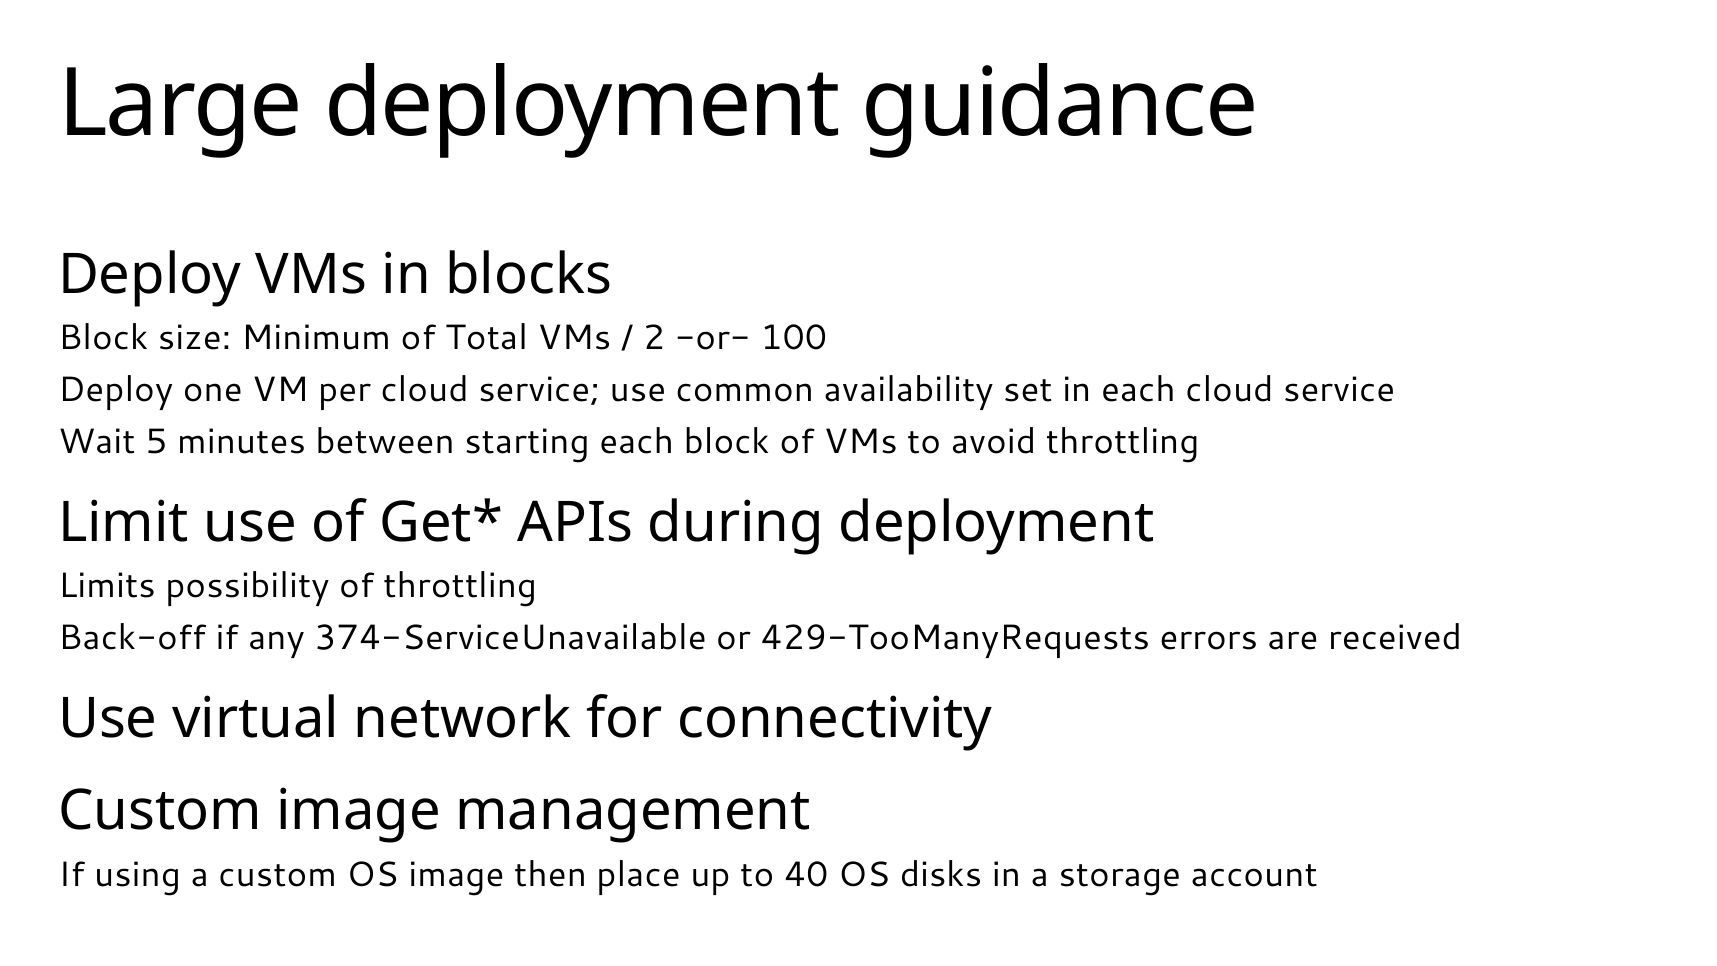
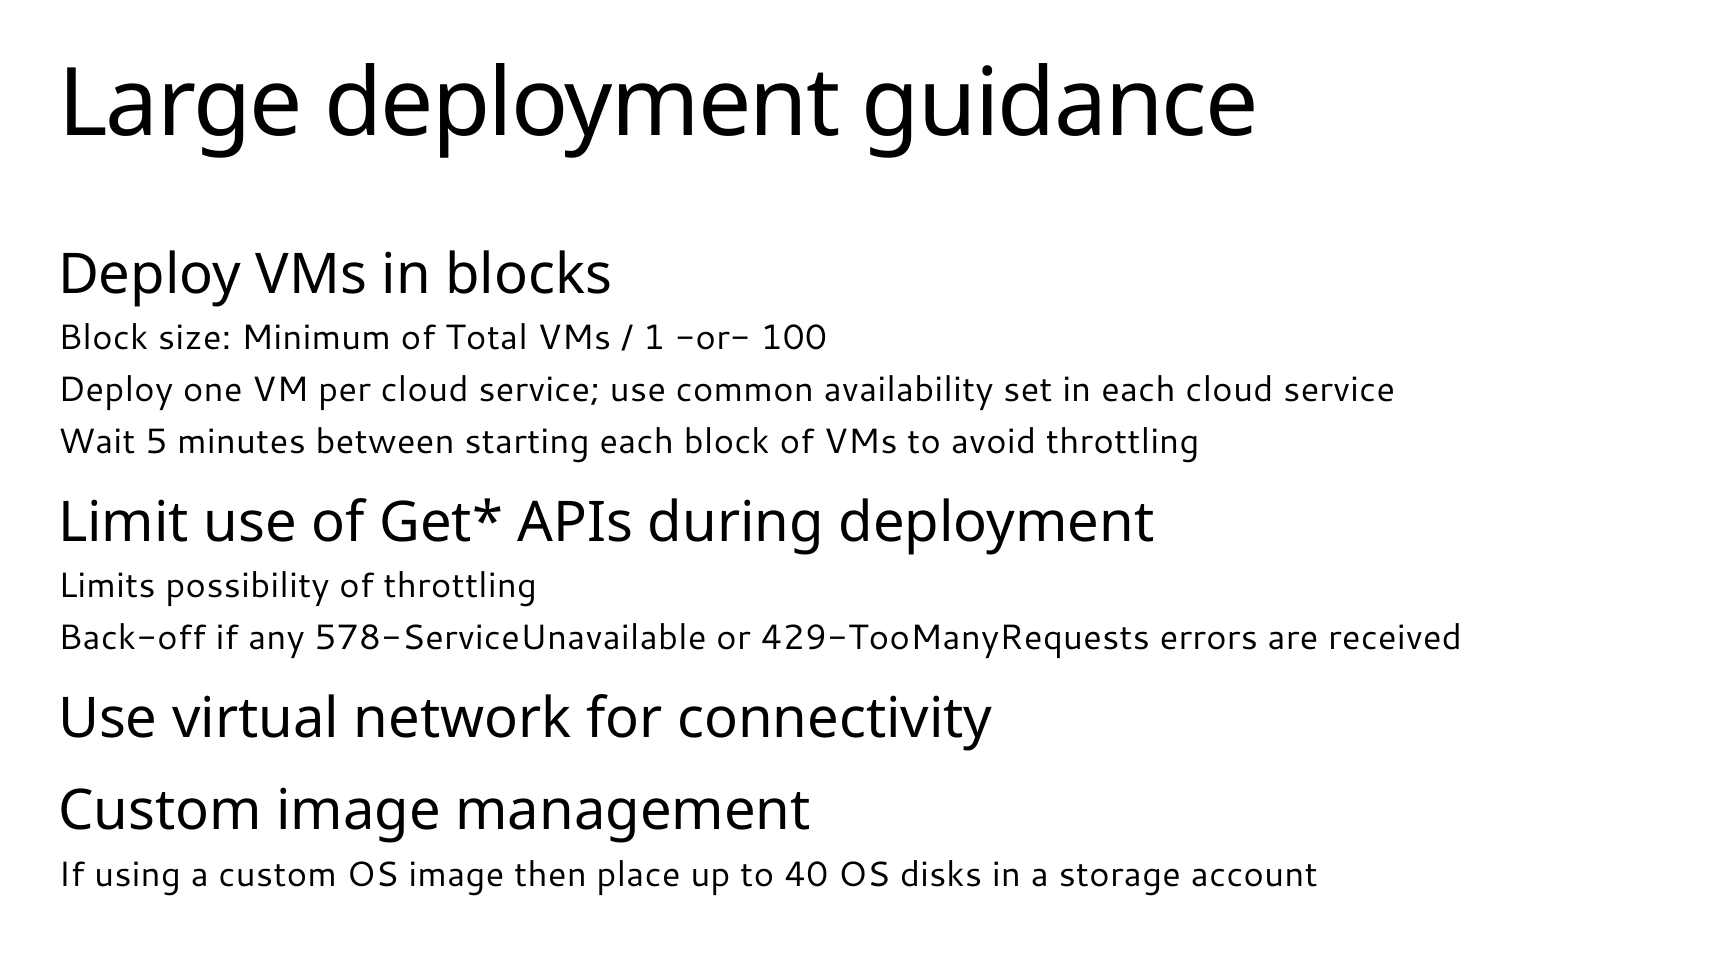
2: 2 -> 1 (654, 338)
374-ServiceUnavailable: 374-ServiceUnavailable -> 578-ServiceUnavailable (510, 638)
